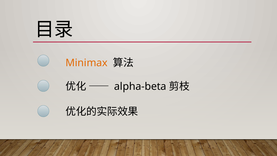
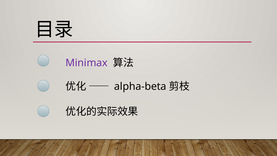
Minimax colour: orange -> purple (87, 63)
